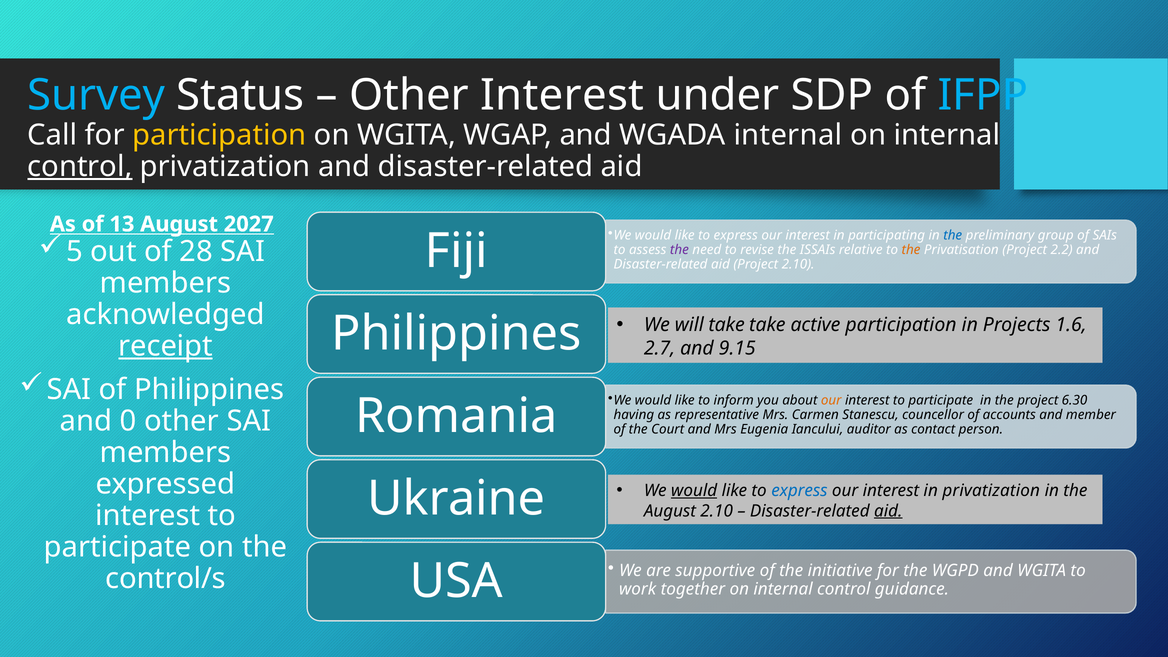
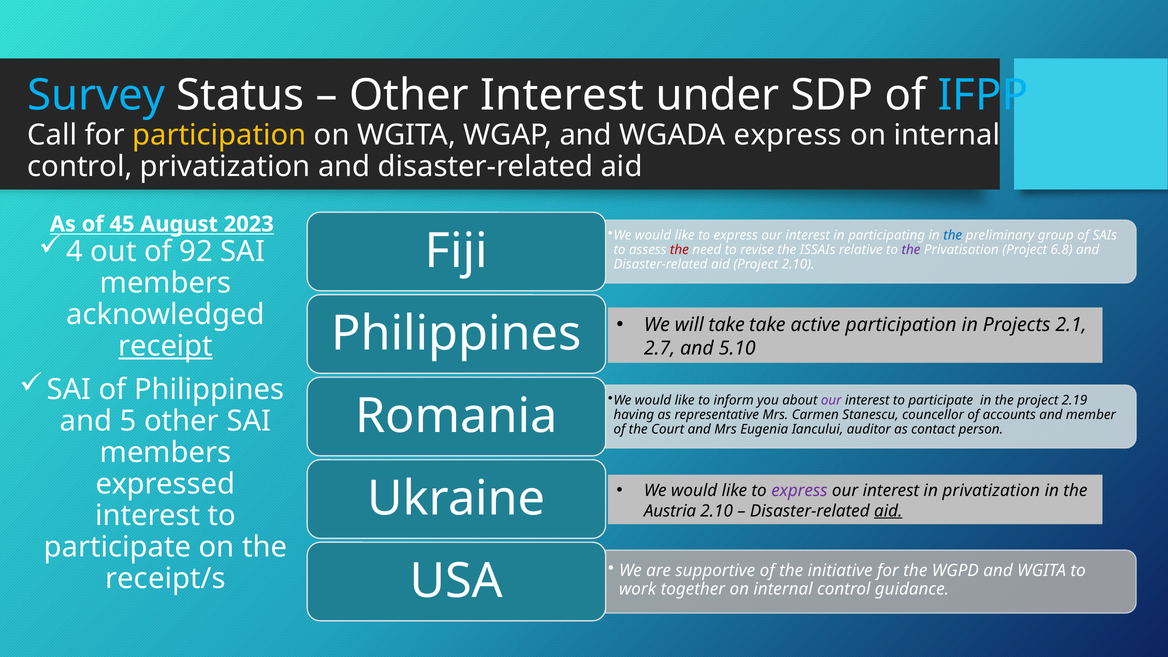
WGADA internal: internal -> express (788, 135)
control underline: present -> none (80, 166)
13: 13 -> 45 (122, 224)
2027: 2027 -> 2023 (249, 224)
5: 5 -> 4 (74, 251)
28: 28 -> 92 (196, 251)
the colour: purple -> red (679, 250)
the colour: orange -> purple (911, 250)
2.2: 2.2 -> 6.8 (1062, 250)
1.6: 1.6 -> 2.1 (1071, 325)
9.15: 9.15 -> 5.10 (737, 348)
our colour: orange -> purple (831, 400)
6.30: 6.30 -> 2.19 (1075, 400)
0: 0 -> 5 (128, 421)
would underline: present -> none (694, 490)
express colour: blue -> purple (799, 490)
August: August -> Austria (670, 511)
control/s: control/s -> receipt/s (165, 579)
